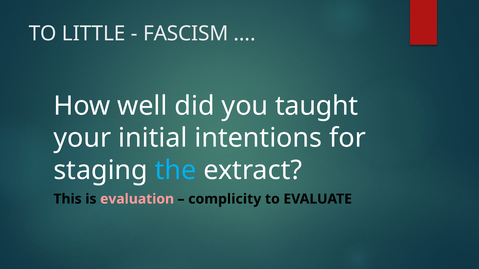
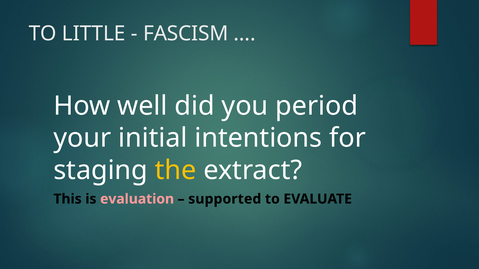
taught: taught -> period (317, 106)
the colour: light blue -> yellow (176, 171)
complicity: complicity -> supported (225, 199)
